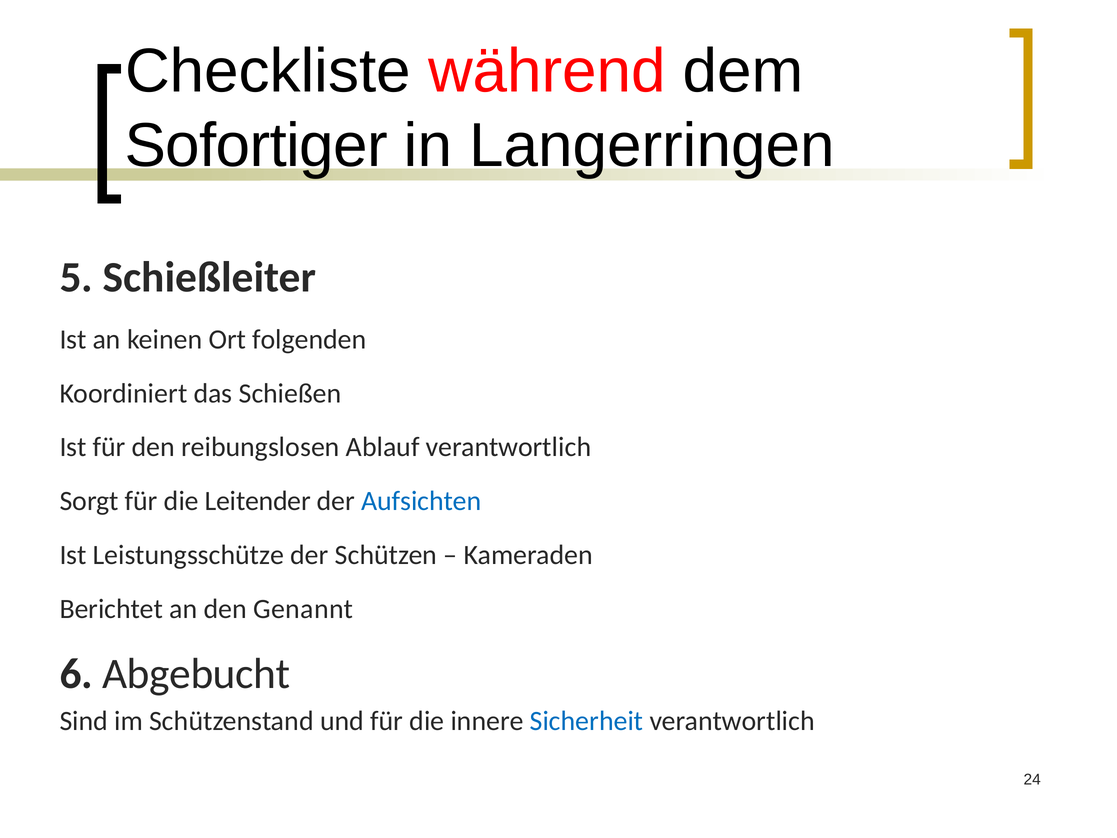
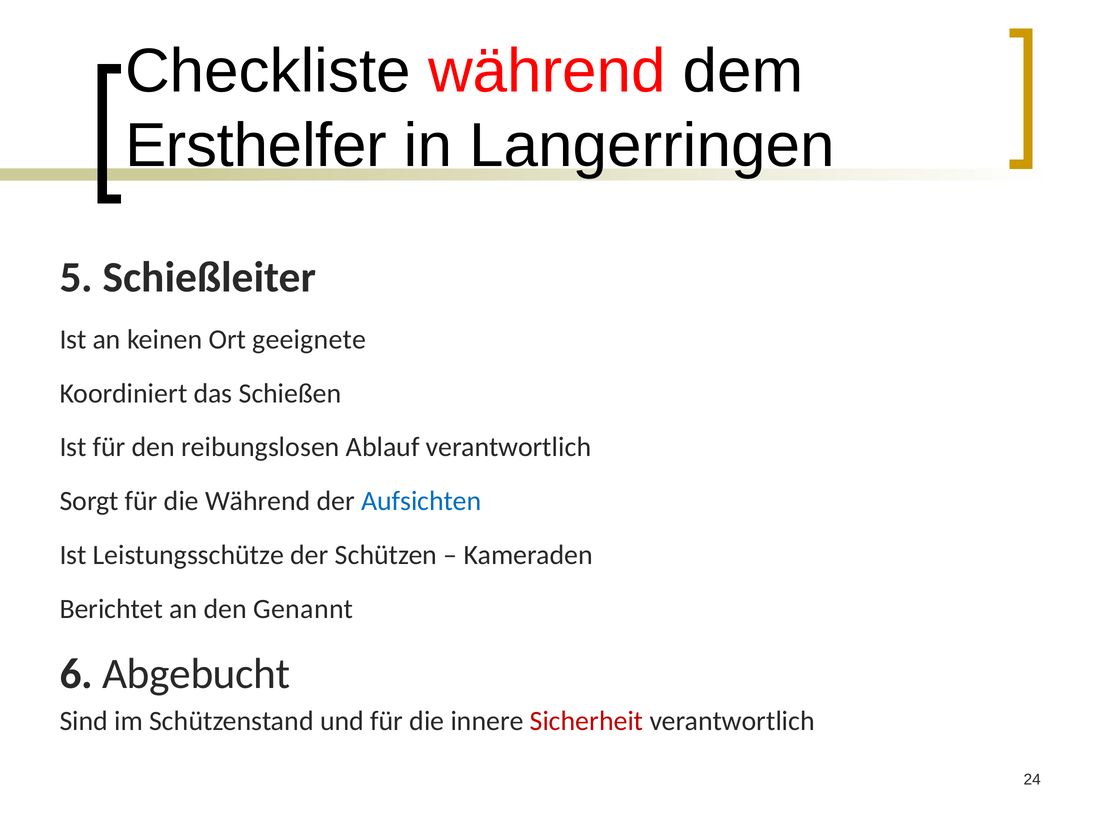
Sofortiger: Sofortiger -> Ersthelfer (256, 146)
folgenden: folgenden -> geeignete (309, 339)
die Leitender: Leitender -> Während (258, 501)
Sicherheit colour: blue -> red (586, 721)
